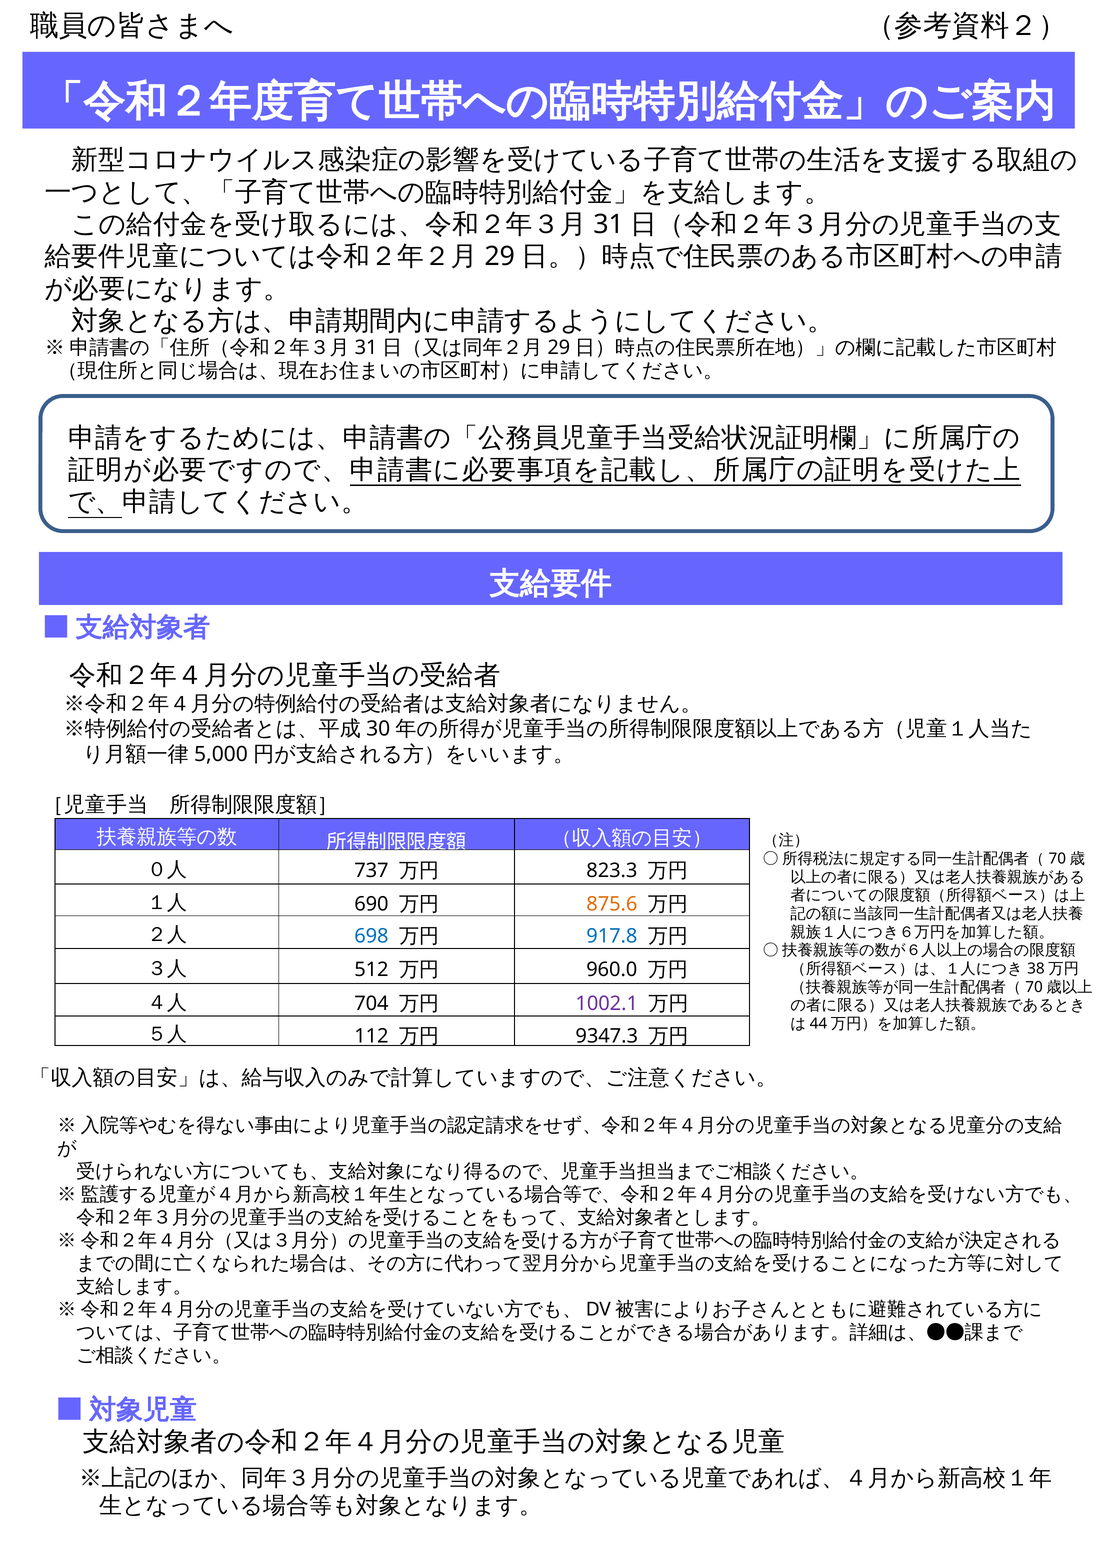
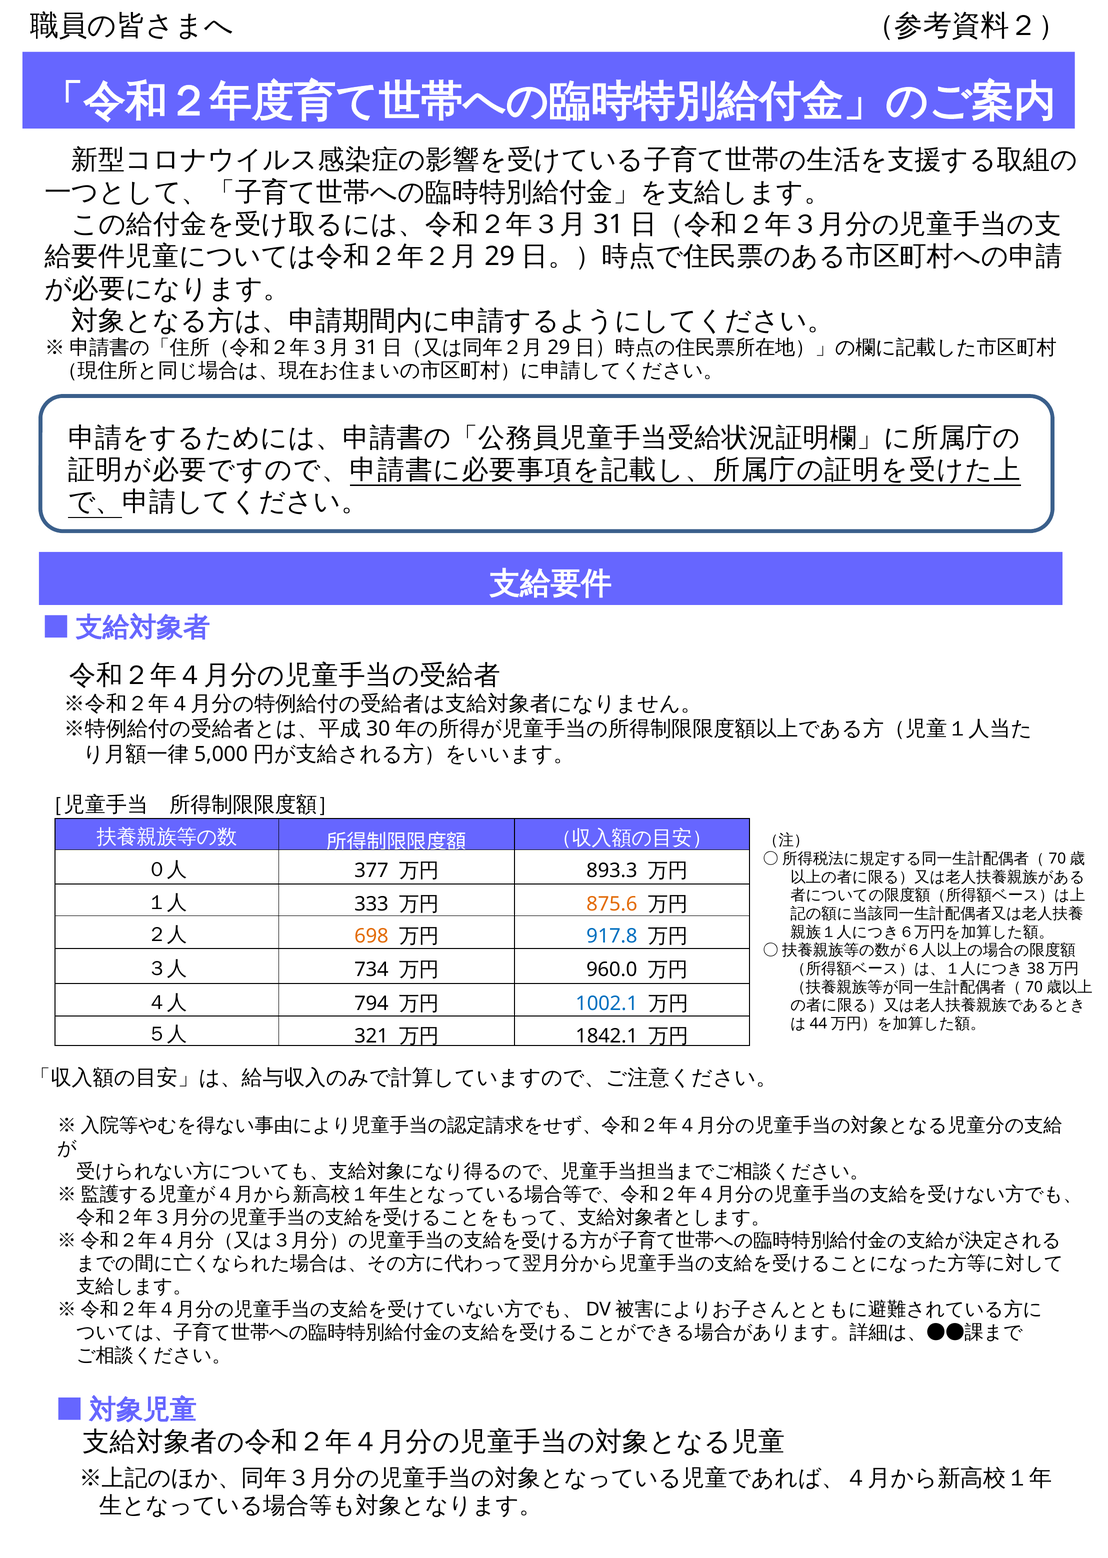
737: 737 -> 377 (371, 871)
823.3: 823.3 -> 893.3 (612, 871)
690: 690 -> 333 (371, 905)
698 colour: blue -> orange (371, 936)
512: 512 -> 734 (371, 970)
704: 704 -> 794 (371, 1004)
1002.1 colour: purple -> blue (607, 1004)
112: 112 -> 321 (371, 1037)
9347.3: 9347.3 -> 1842.1 (607, 1037)
